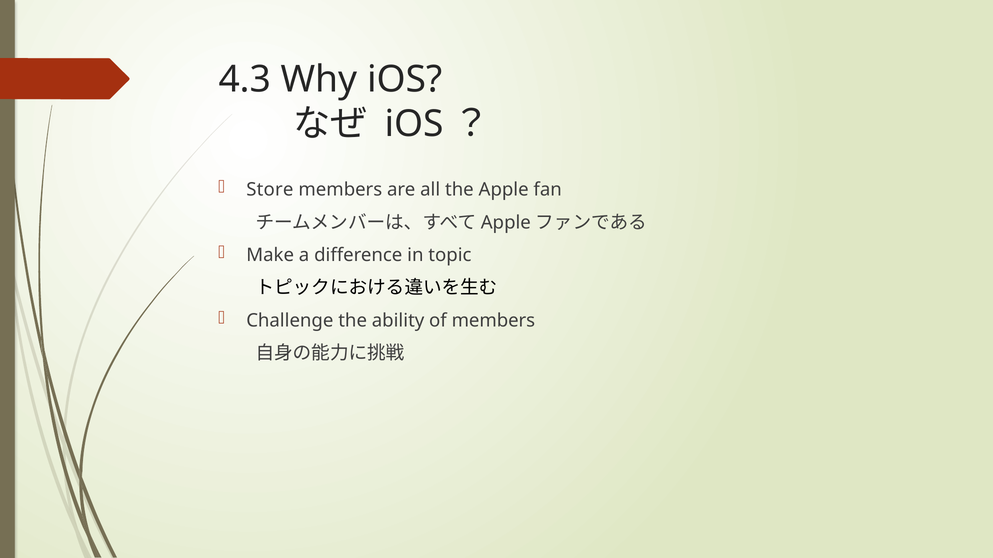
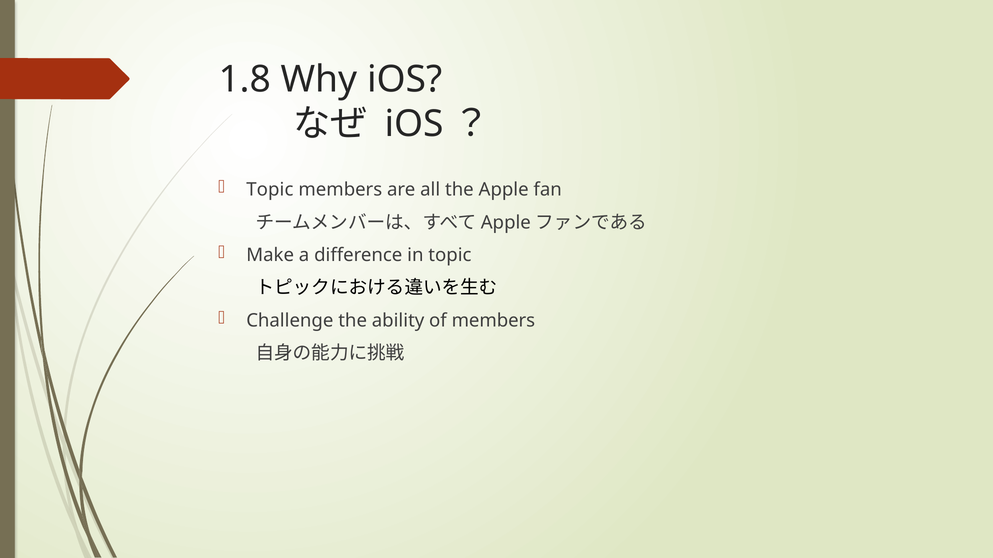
4.3: 4.3 -> 1.8 (245, 80)
Store: Store -> Topic (270, 190)
